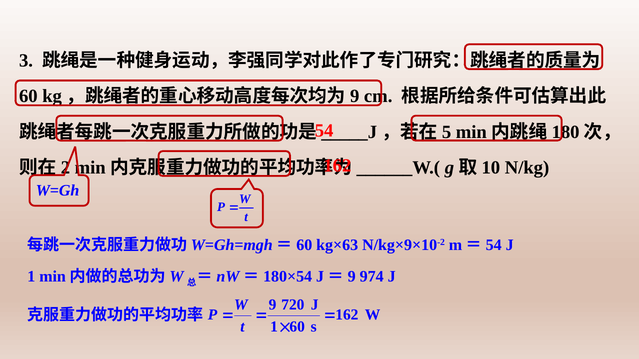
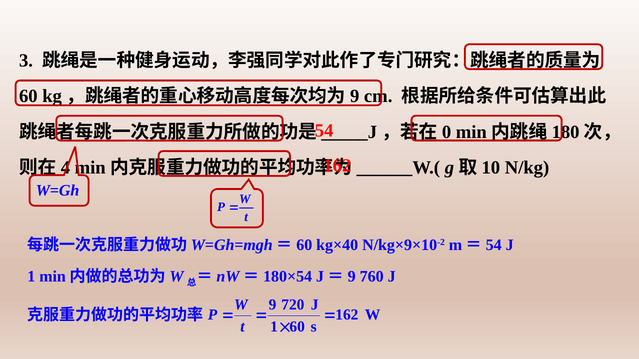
5: 5 -> 0 (447, 132)
2: 2 -> 4 (65, 168)
kg×63: kg×63 -> kg×40 (337, 245)
974: 974 -> 760 (372, 277)
